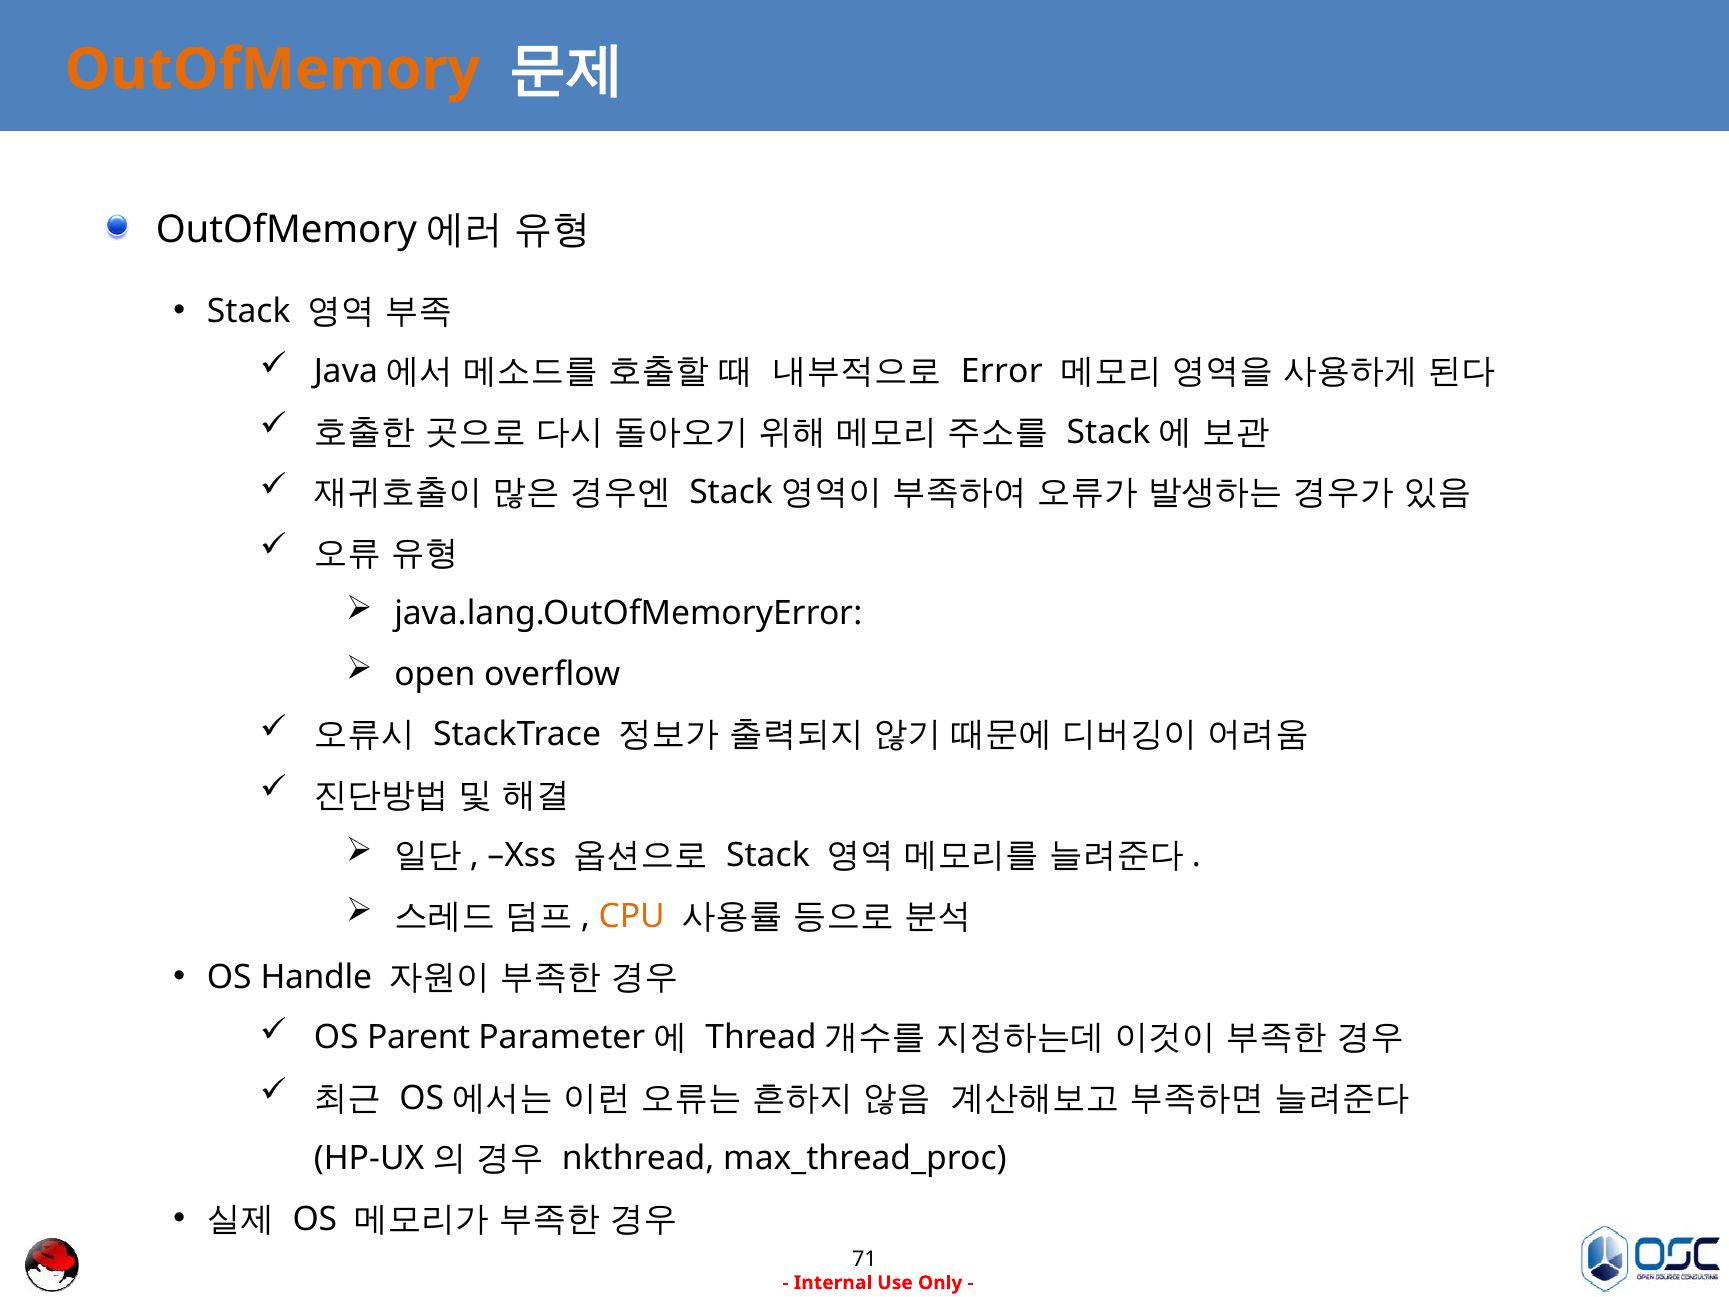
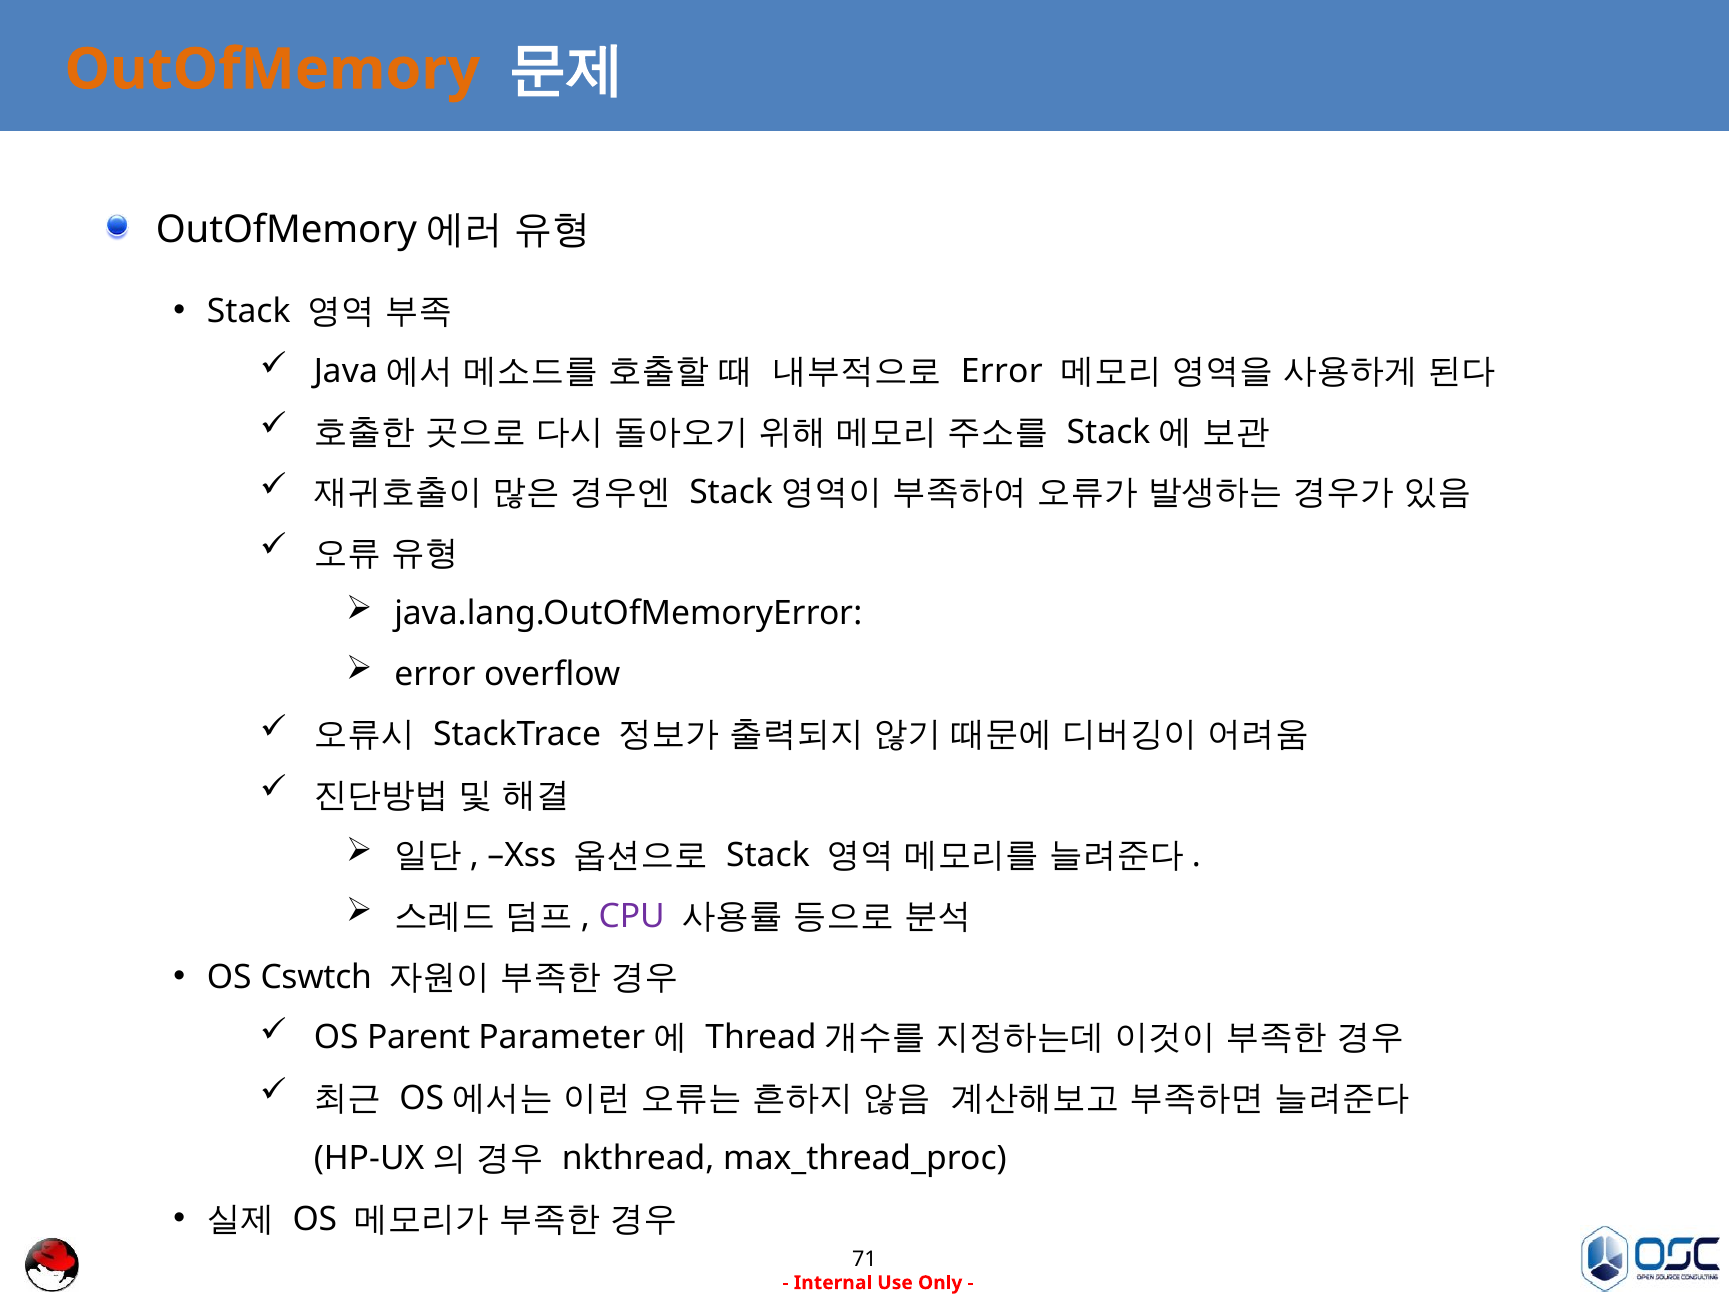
open: open -> error (435, 674)
CPU colour: orange -> purple (632, 916)
Handle: Handle -> Cswtch (316, 977)
